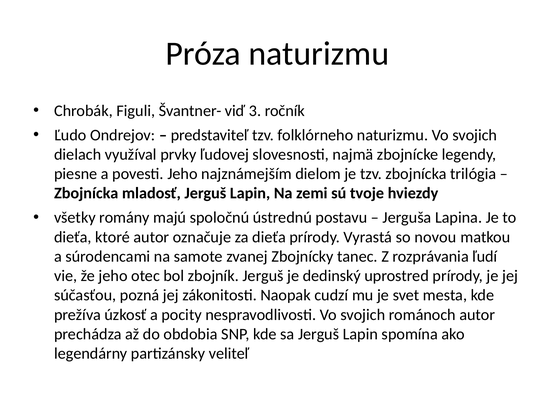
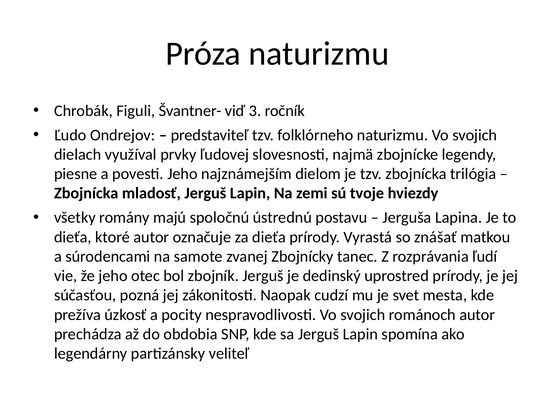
novou: novou -> znášať (436, 237)
